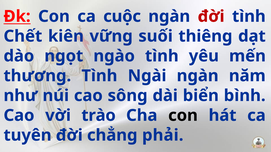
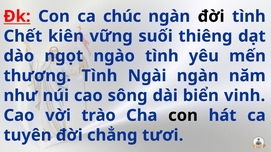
cuộc: cuộc -> chúc (122, 16)
đời colour: red -> black (211, 16)
bình: bình -> vinh (245, 96)
phải: phải -> tươi (163, 136)
